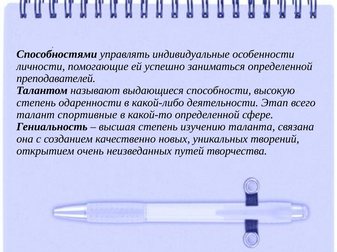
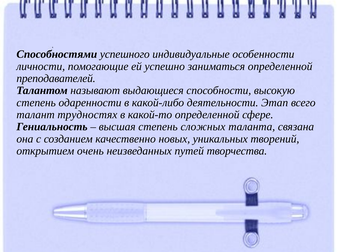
управлять: управлять -> успешного (125, 54)
спортивные: спортивные -> трудностях (87, 115)
изучению: изучению -> сложных (203, 127)
